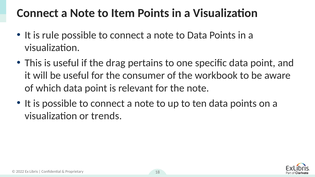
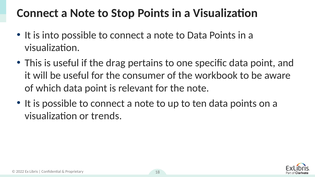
Item: Item -> Stop (123, 13)
rule: rule -> into (51, 35)
